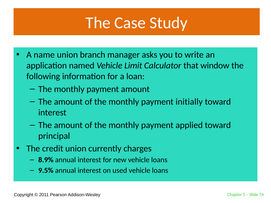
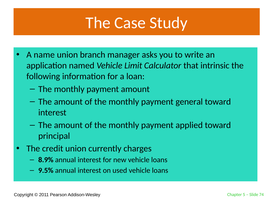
window: window -> intrinsic (215, 66)
initially: initially -> general (189, 102)
